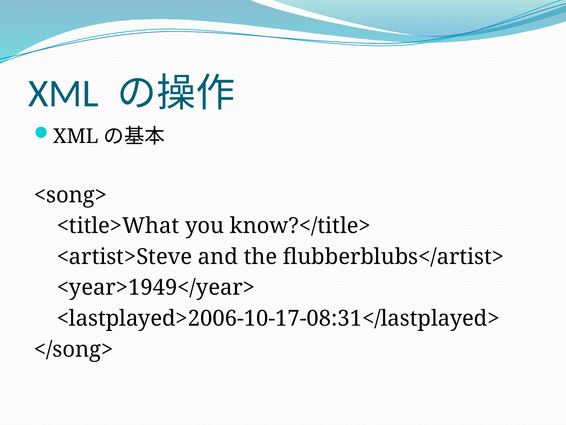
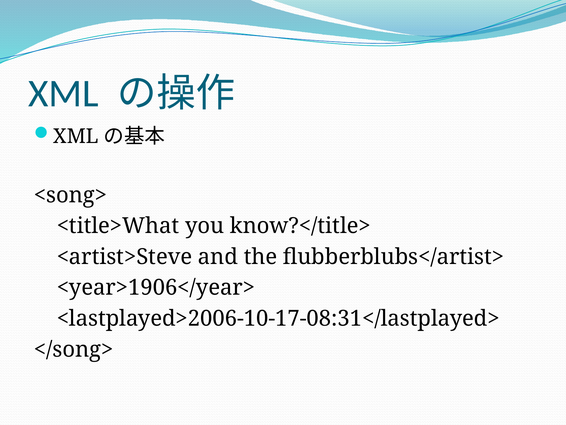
<year>1949</year>: <year>1949</year> -> <year>1906</year> (156, 287)
